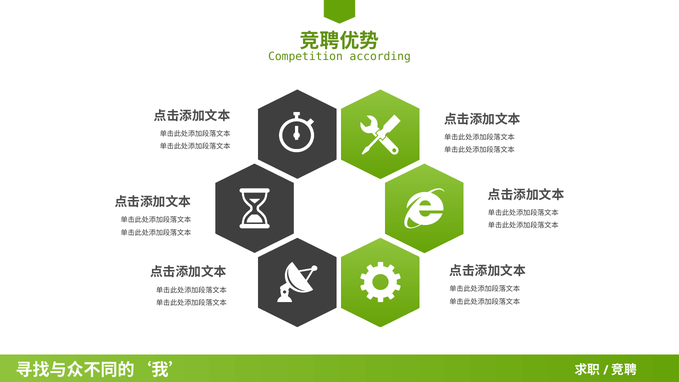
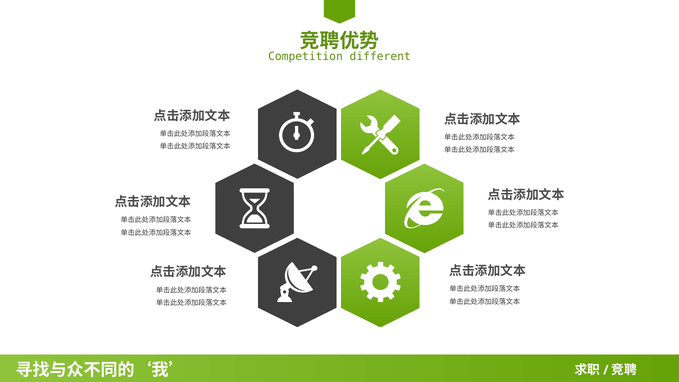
according: according -> different (380, 56)
